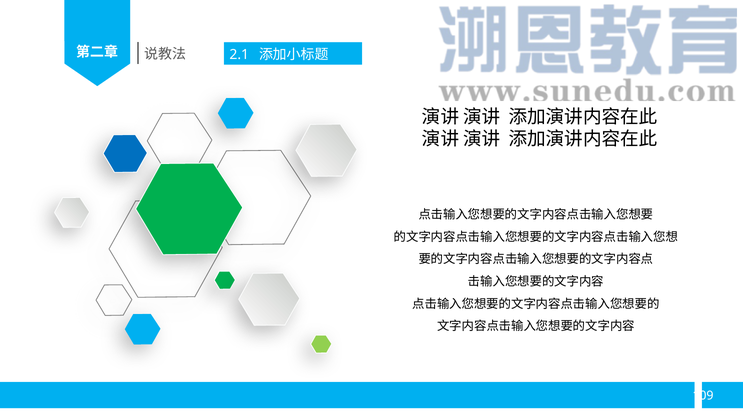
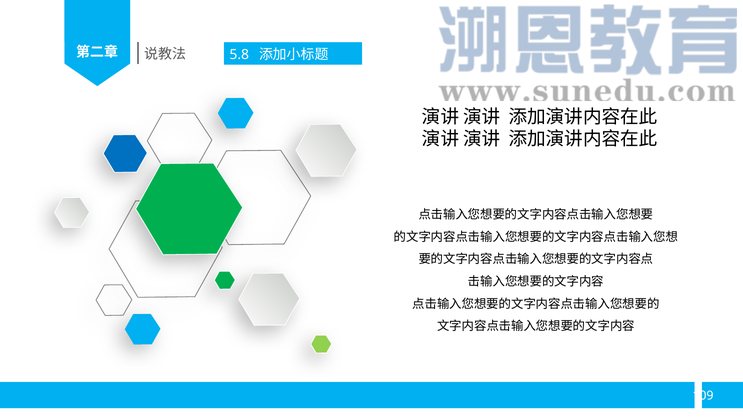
2.1: 2.1 -> 5.8 (239, 54)
